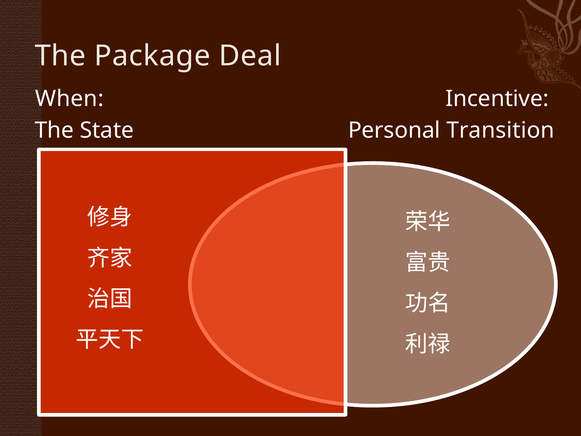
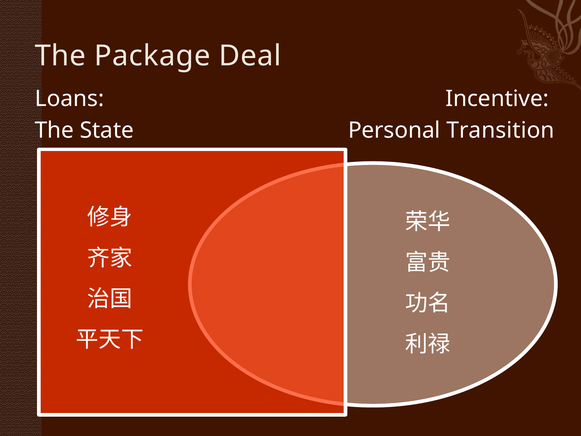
When: When -> Loans (70, 99)
